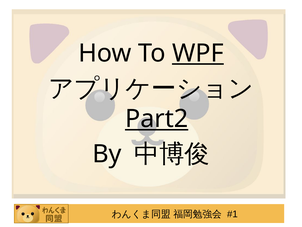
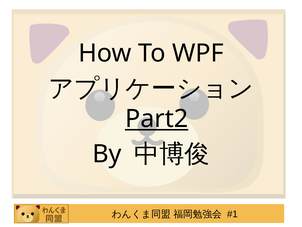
WPF underline: present -> none (198, 53)
